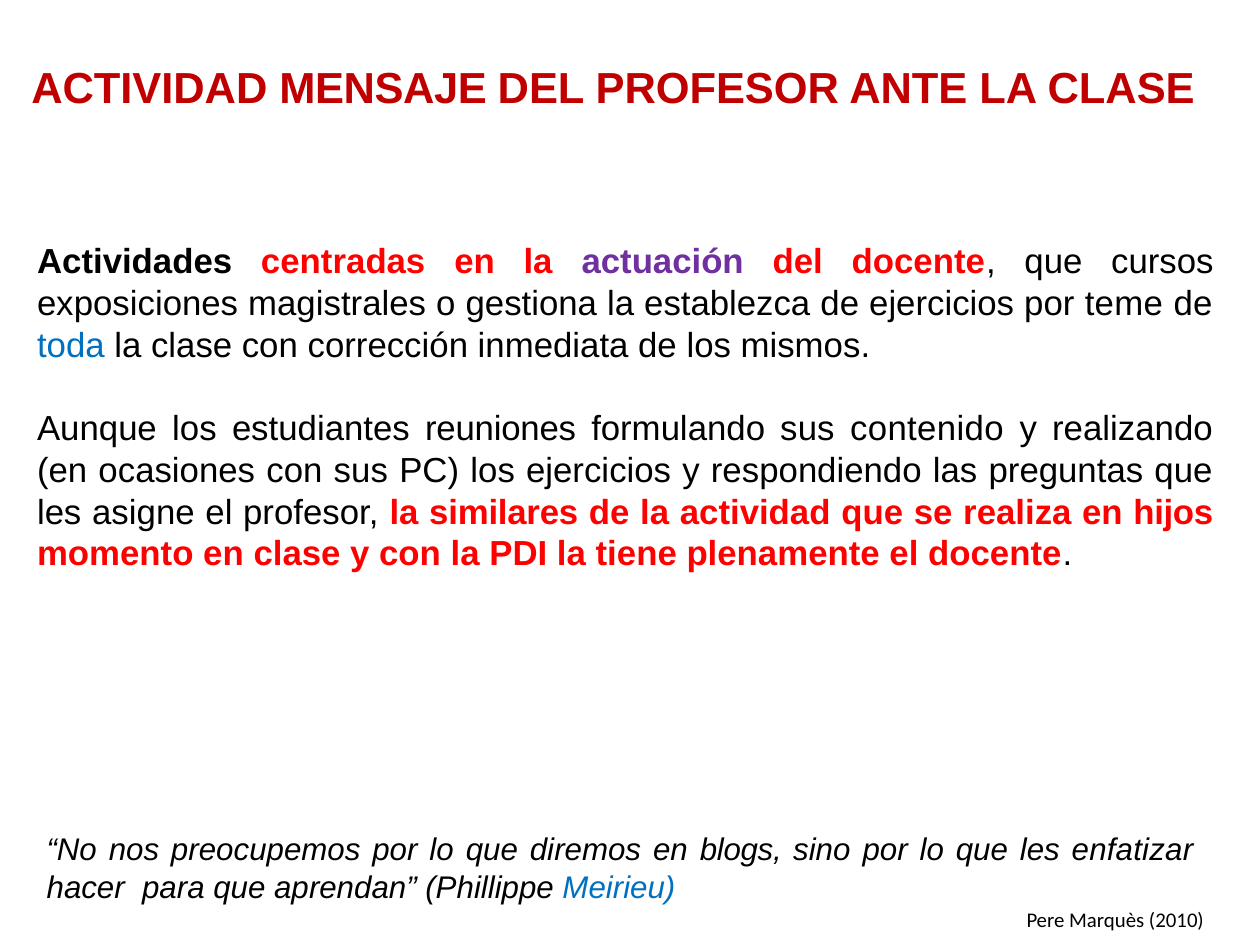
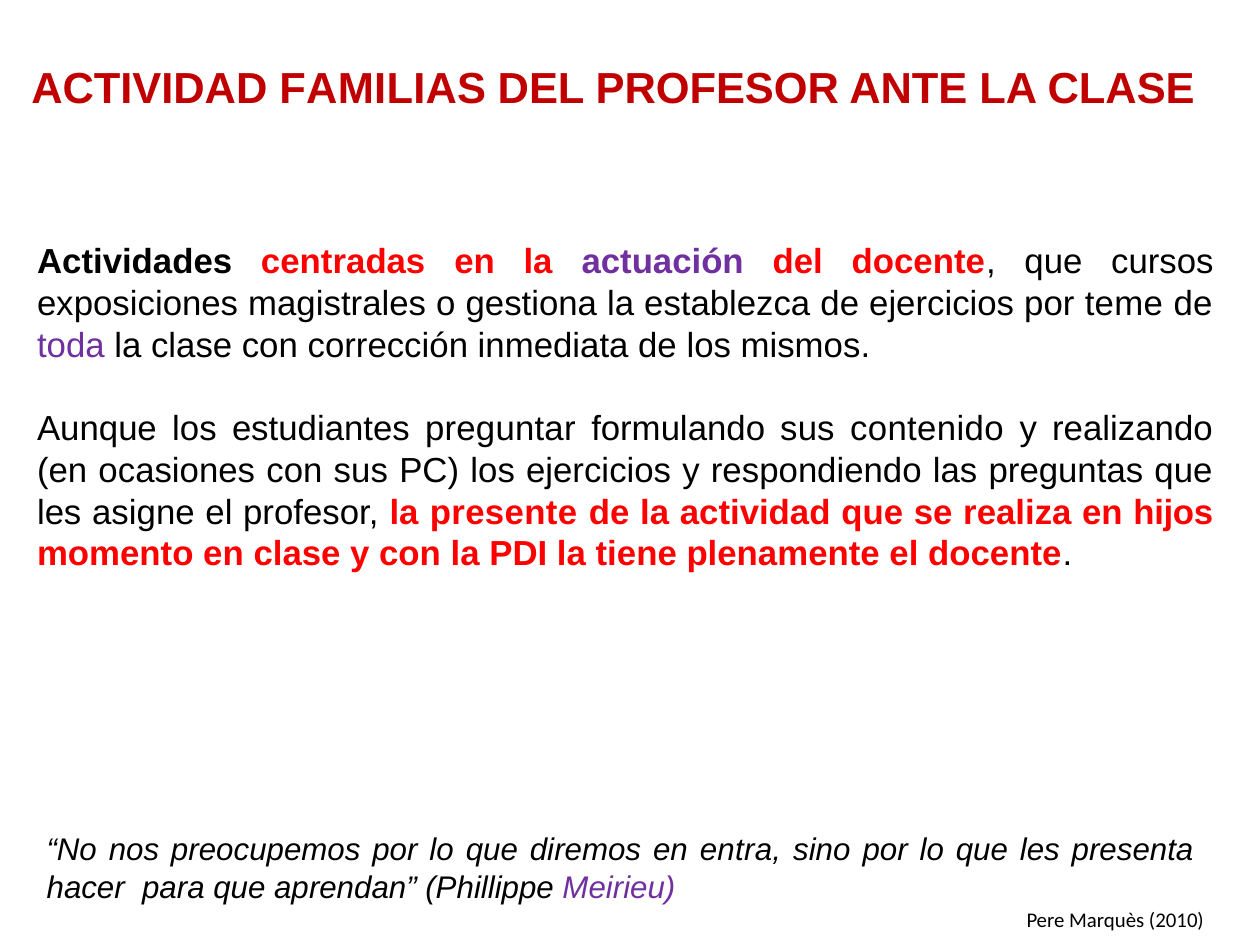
MENSAJE: MENSAJE -> FAMILIAS (383, 89)
toda colour: blue -> purple (71, 346)
reuniones: reuniones -> preguntar (500, 429)
similares: similares -> presente (503, 513)
blogs: blogs -> entra (740, 851)
enfatizar: enfatizar -> presenta (1133, 851)
Meirieu colour: blue -> purple (619, 888)
